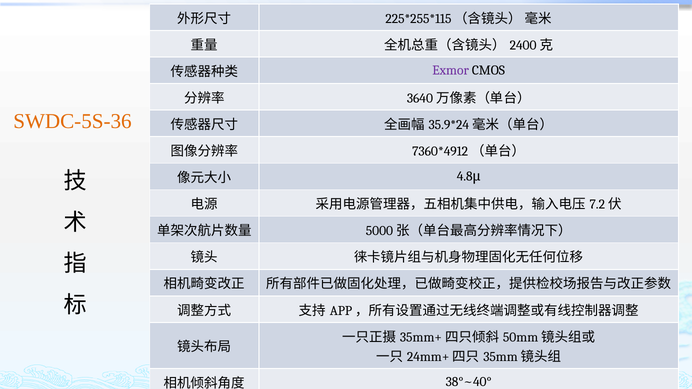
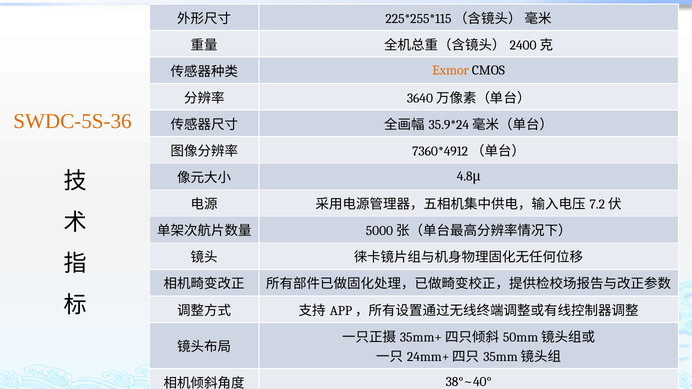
Exmor colour: purple -> orange (451, 70)
